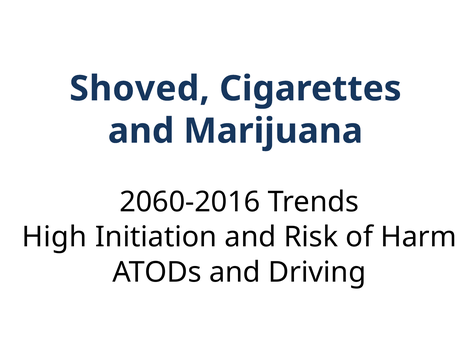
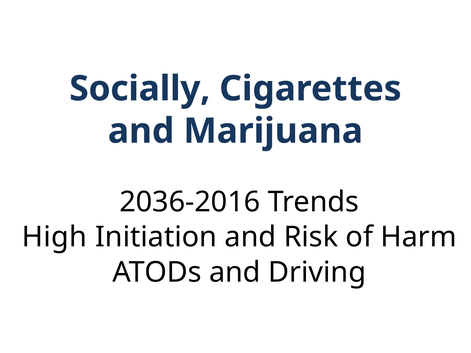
Shoved: Shoved -> Socially (140, 89)
2060-2016: 2060-2016 -> 2036-2016 (190, 202)
